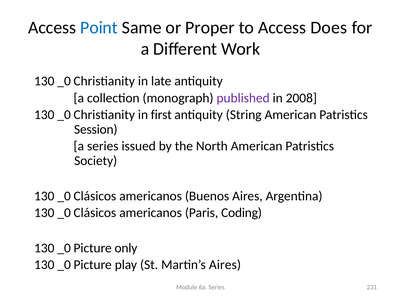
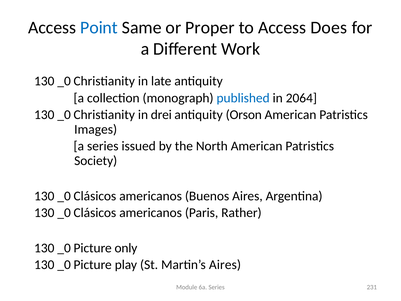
published colour: purple -> blue (243, 98)
2008: 2008 -> 2064 (301, 98)
first: first -> drei (161, 115)
String: String -> Orson (244, 115)
Session: Session -> Images (96, 129)
Coding: Coding -> Rather (241, 213)
